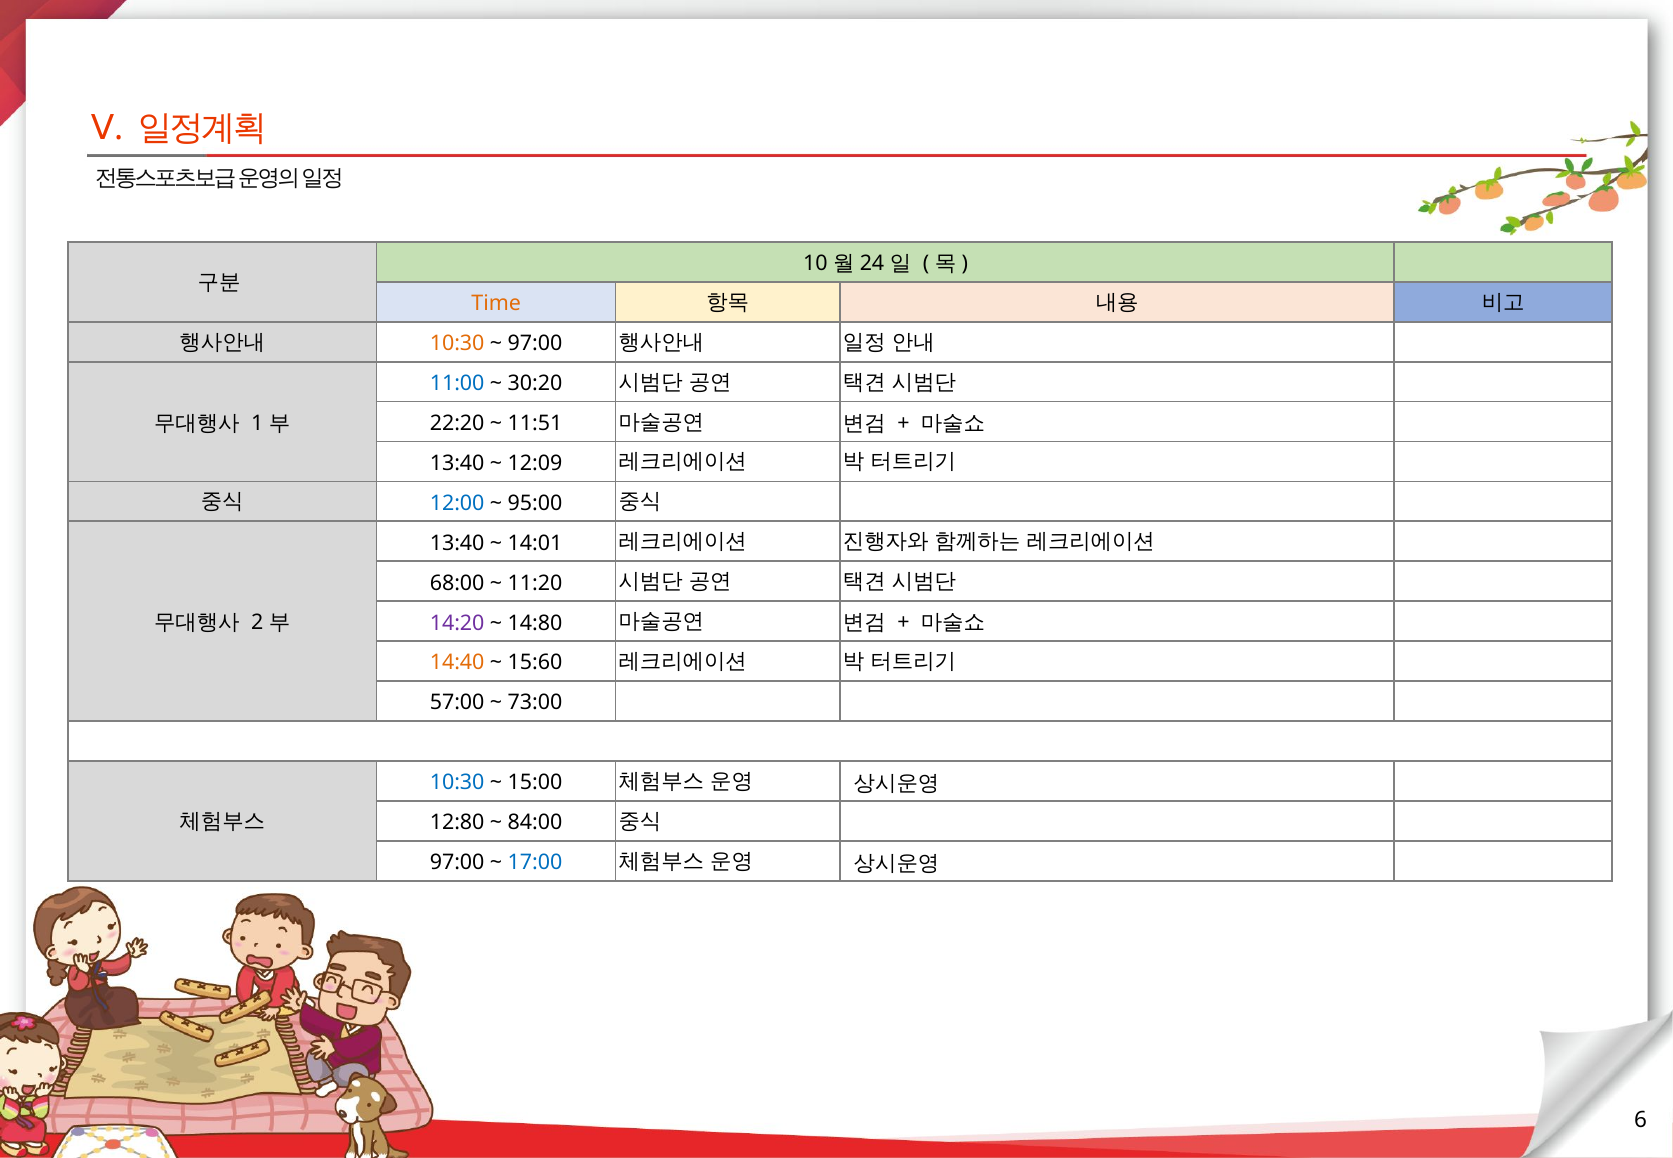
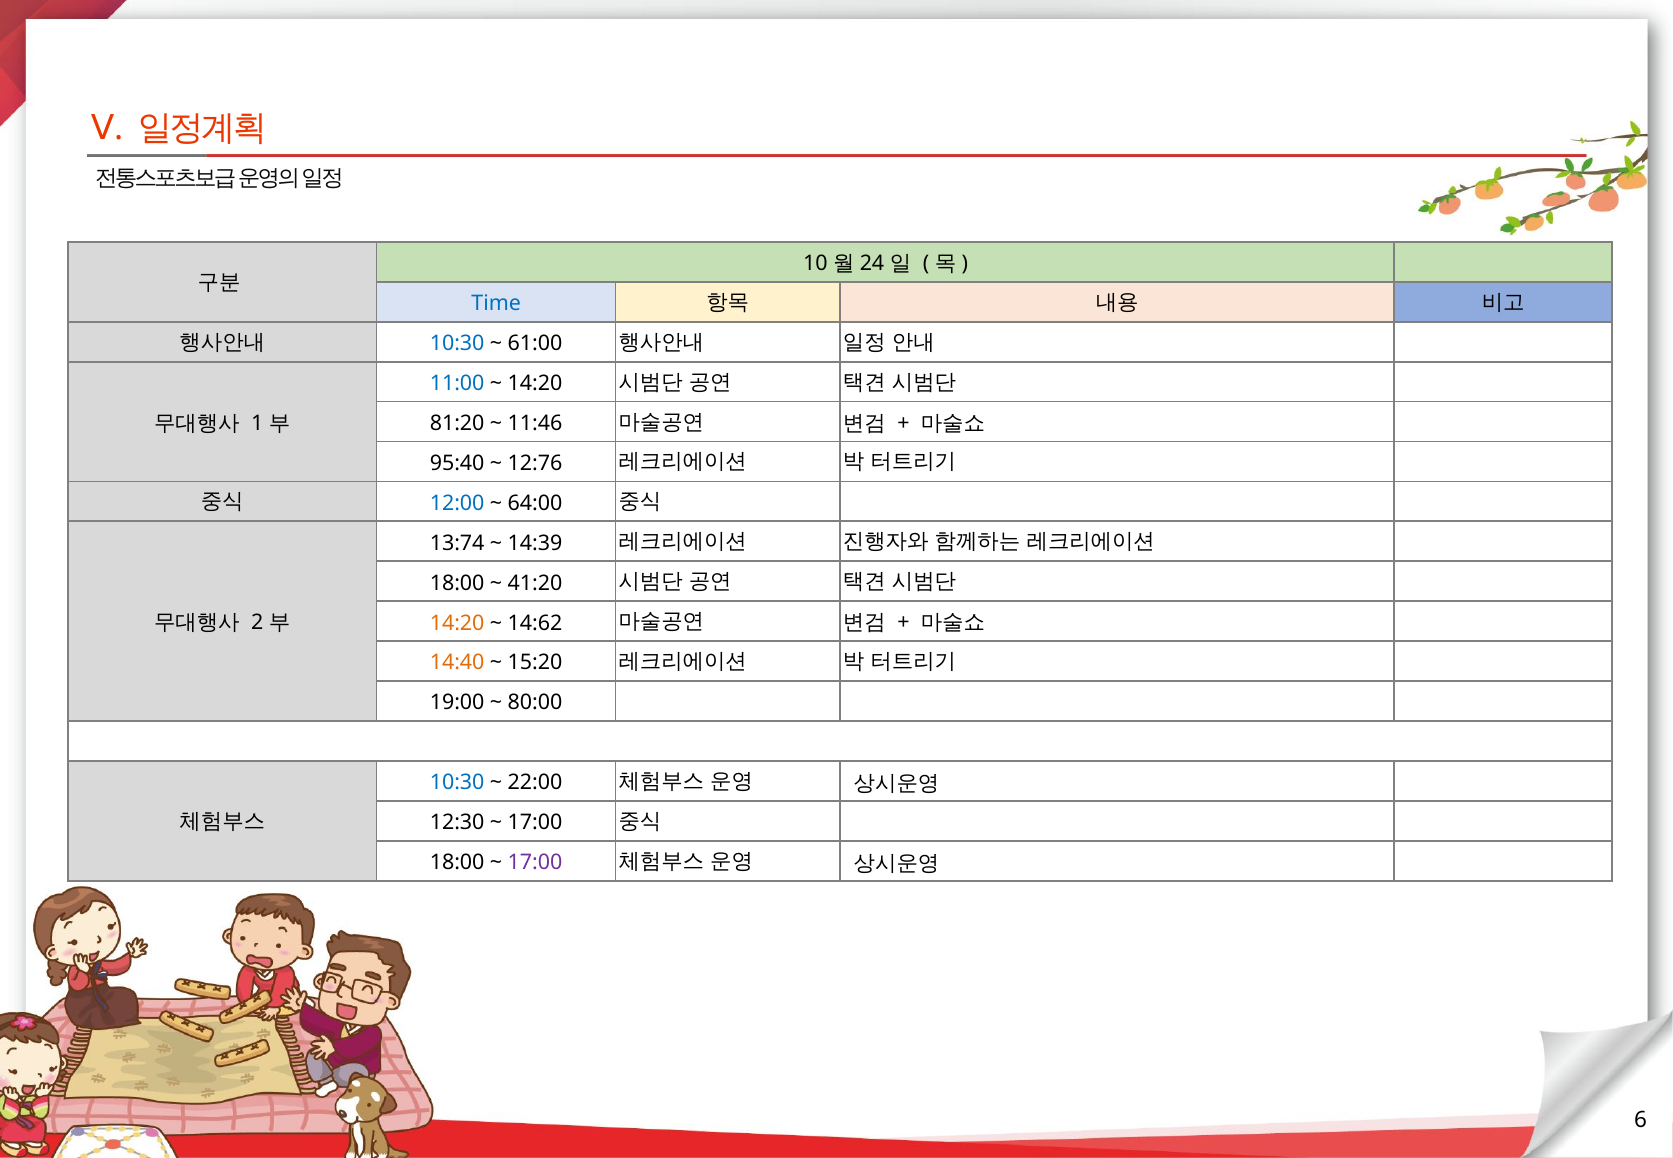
Time colour: orange -> blue (496, 303)
10:30 colour: orange -> blue (457, 343)
97:00: 97:00 -> 61:00 (535, 343)
30:20: 30:20 -> 14:20 (535, 383)
22:20: 22:20 -> 81:20 (457, 423)
11:51: 11:51 -> 11:46 (535, 423)
13:40: 13:40 -> 95:40 (457, 463)
12:09: 12:09 -> 12:76 (535, 463)
95:00: 95:00 -> 64:00 (535, 503)
13:40: 13:40 -> 13:74 (457, 543)
14:01: 14:01 -> 14:39 (535, 543)
68:00: 68:00 -> 18:00 (457, 583)
11:20: 11:20 -> 41:20 (535, 583)
14:20 colour: purple -> orange (457, 623)
14:80: 14:80 -> 14:62 (535, 623)
15:60: 15:60 -> 15:20 (535, 663)
57:00: 57:00 -> 19:00 (457, 703)
73:00: 73:00 -> 80:00 (535, 703)
15:00: 15:00 -> 22:00 (535, 783)
12:80: 12:80 -> 12:30 (457, 823)
84:00: 84:00 -> 17:00 (535, 823)
97:00: 97:00 -> 18:00 (457, 863)
17:00 colour: blue -> purple (535, 863)
